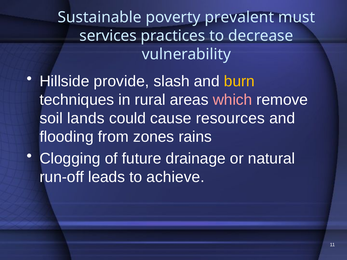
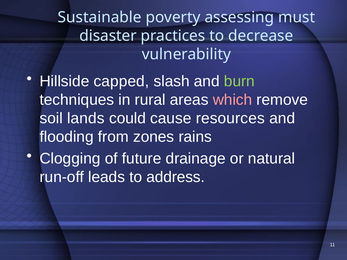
prevalent: prevalent -> assessing (239, 17)
services: services -> disaster (108, 36)
provide: provide -> capped (121, 81)
burn colour: yellow -> light green (239, 81)
achieve: achieve -> address (176, 177)
